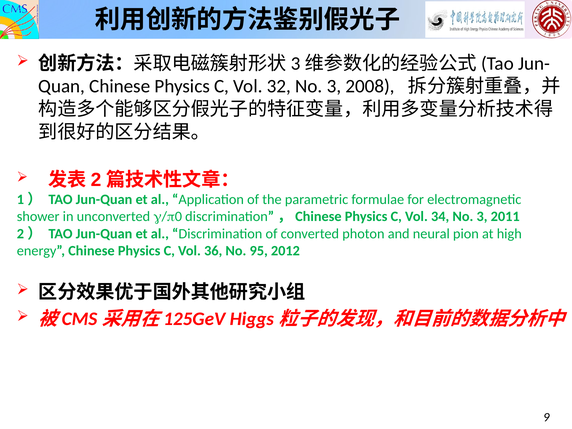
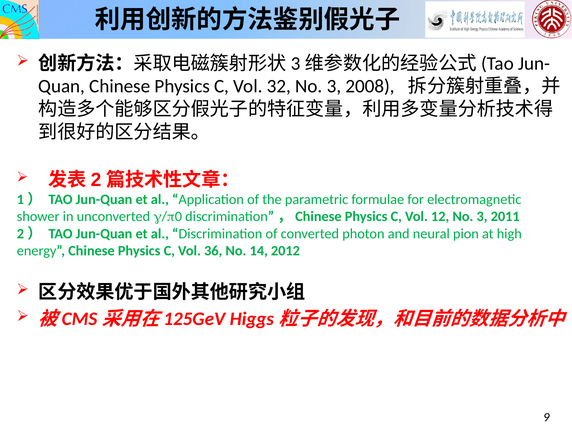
34: 34 -> 12 (440, 217)
95: 95 -> 14 (259, 251)
